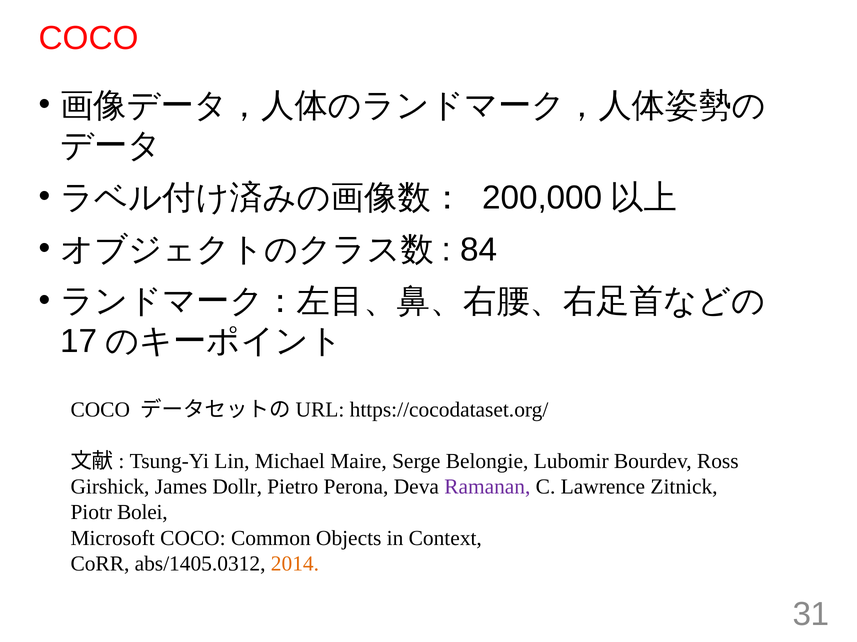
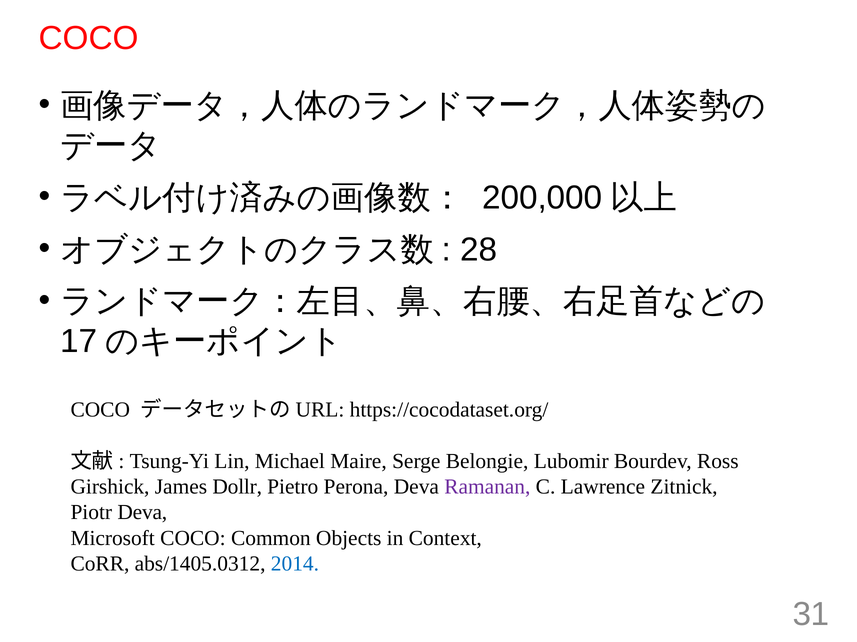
84: 84 -> 28 (479, 250)
Piotr Bolei: Bolei -> Deva (142, 513)
2014 colour: orange -> blue (295, 564)
